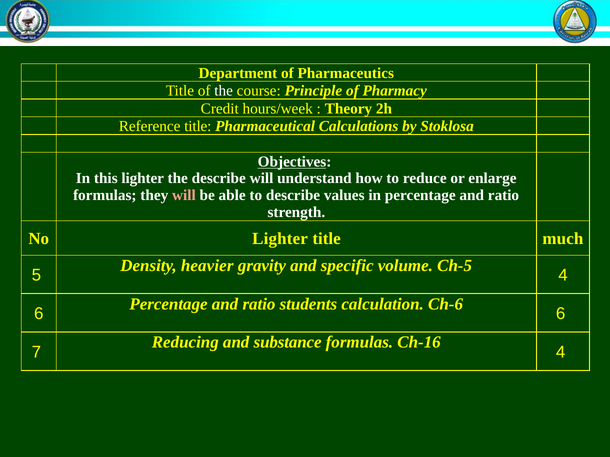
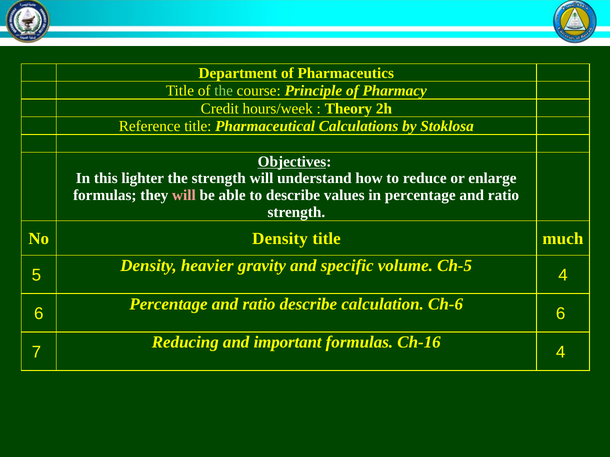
the colour: white -> light green (224, 91)
the describe: describe -> strength (219, 179)
No Lighter: Lighter -> Density (280, 239)
ratio students: students -> describe (308, 304)
substance: substance -> important (288, 343)
